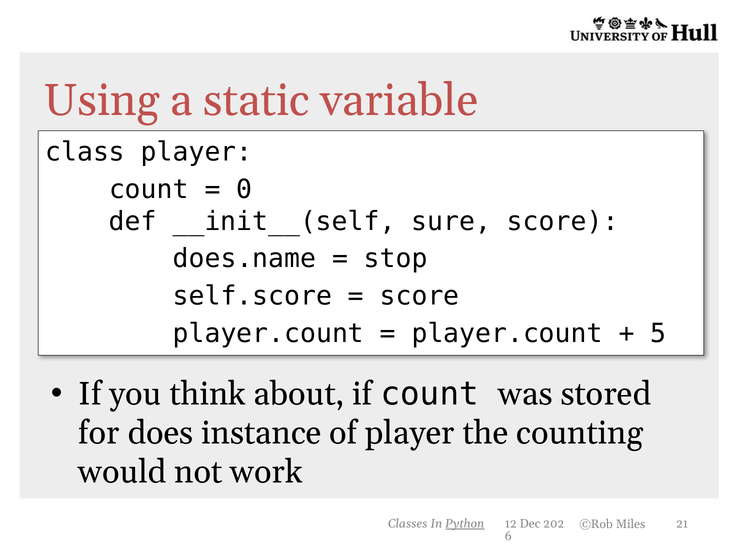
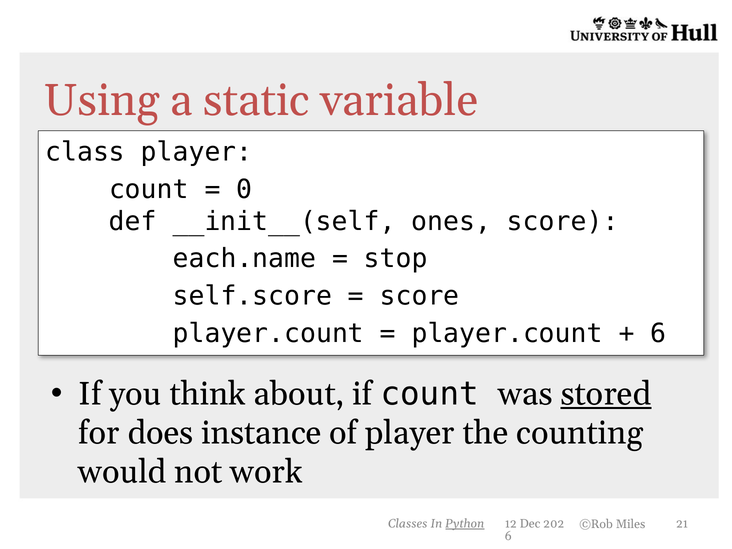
sure: sure -> ones (451, 221)
does.name: does.name -> each.name (244, 259)
5: 5 -> 6 (658, 334)
stored underline: none -> present (606, 394)
